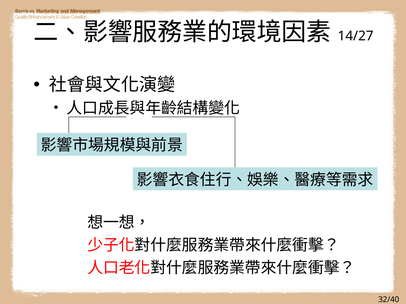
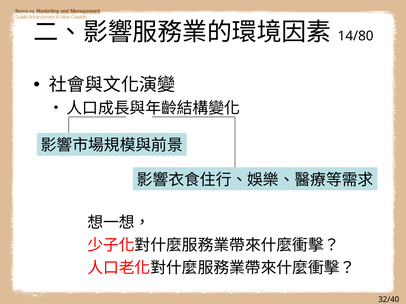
14/27: 14/27 -> 14/80 (356, 36)
